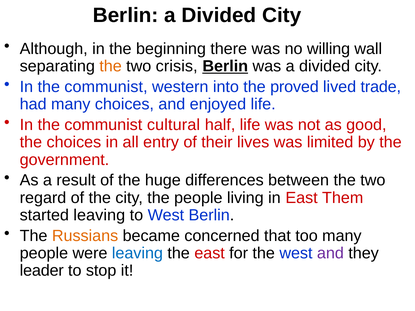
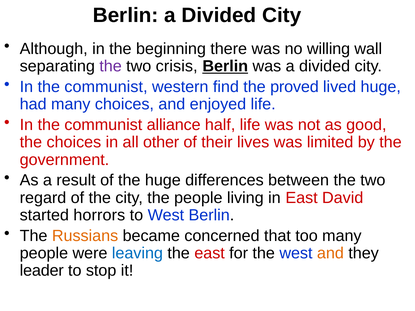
the colour: orange -> purple (111, 66)
into: into -> find (226, 87)
lived trade: trade -> huge (381, 87)
cultural: cultural -> alliance (174, 125)
entry: entry -> other (161, 142)
Them: Them -> David (343, 198)
started leaving: leaving -> horrors (99, 215)
and colour: purple -> orange (330, 253)
